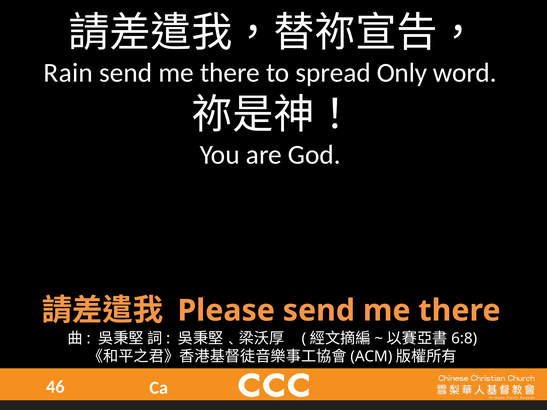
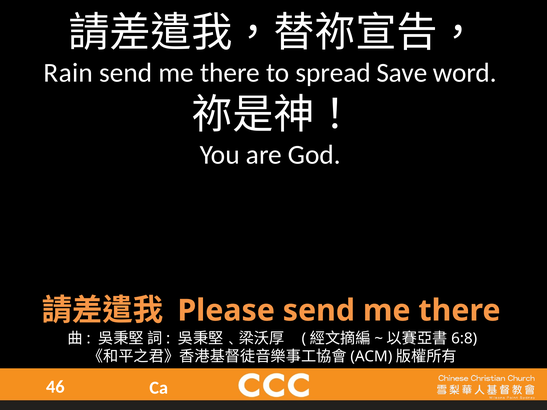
Only: Only -> Save (402, 73)
